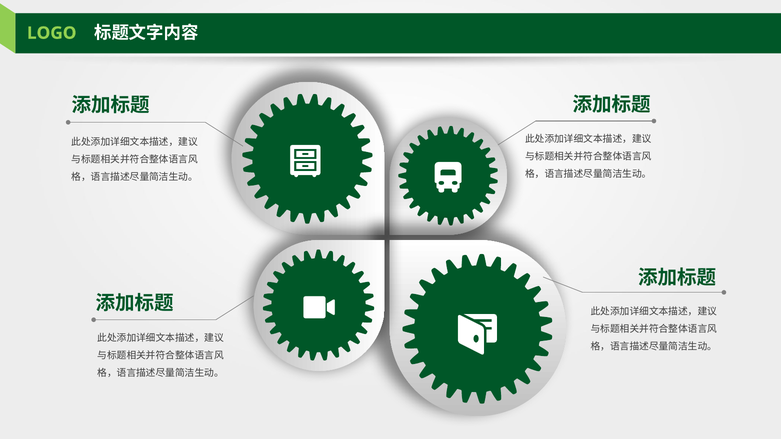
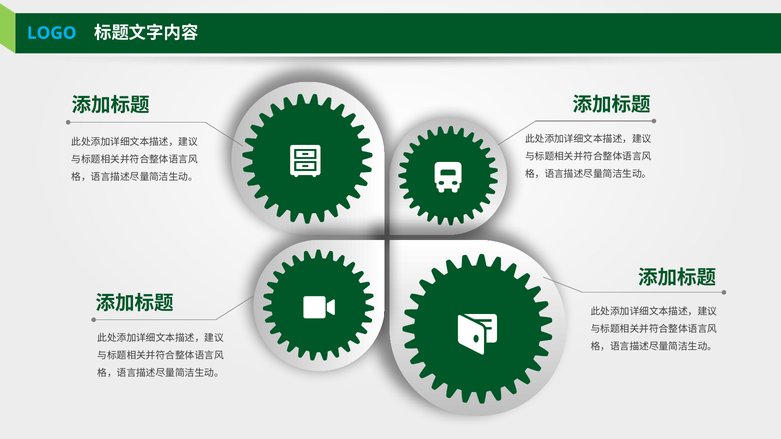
LOGO colour: light green -> light blue (52, 33)
